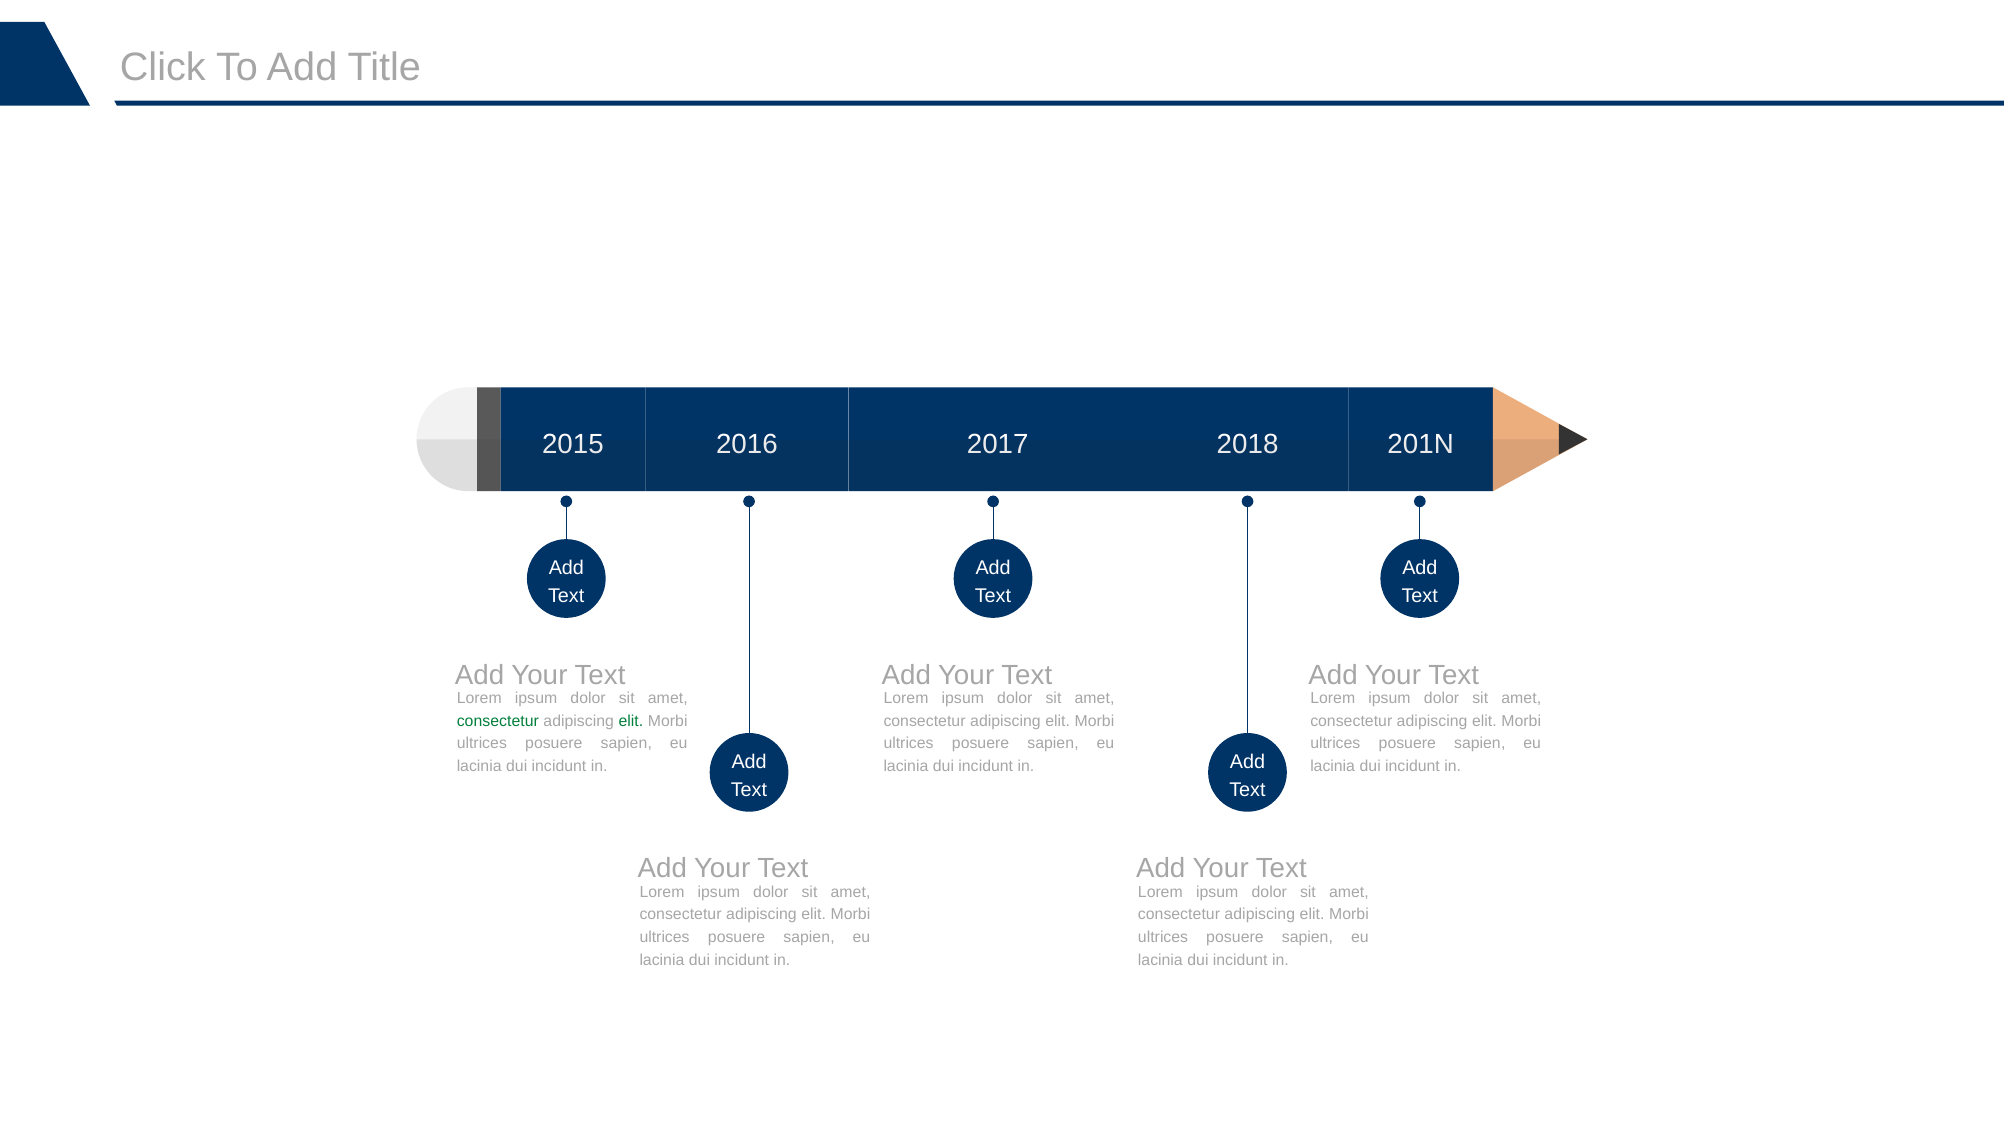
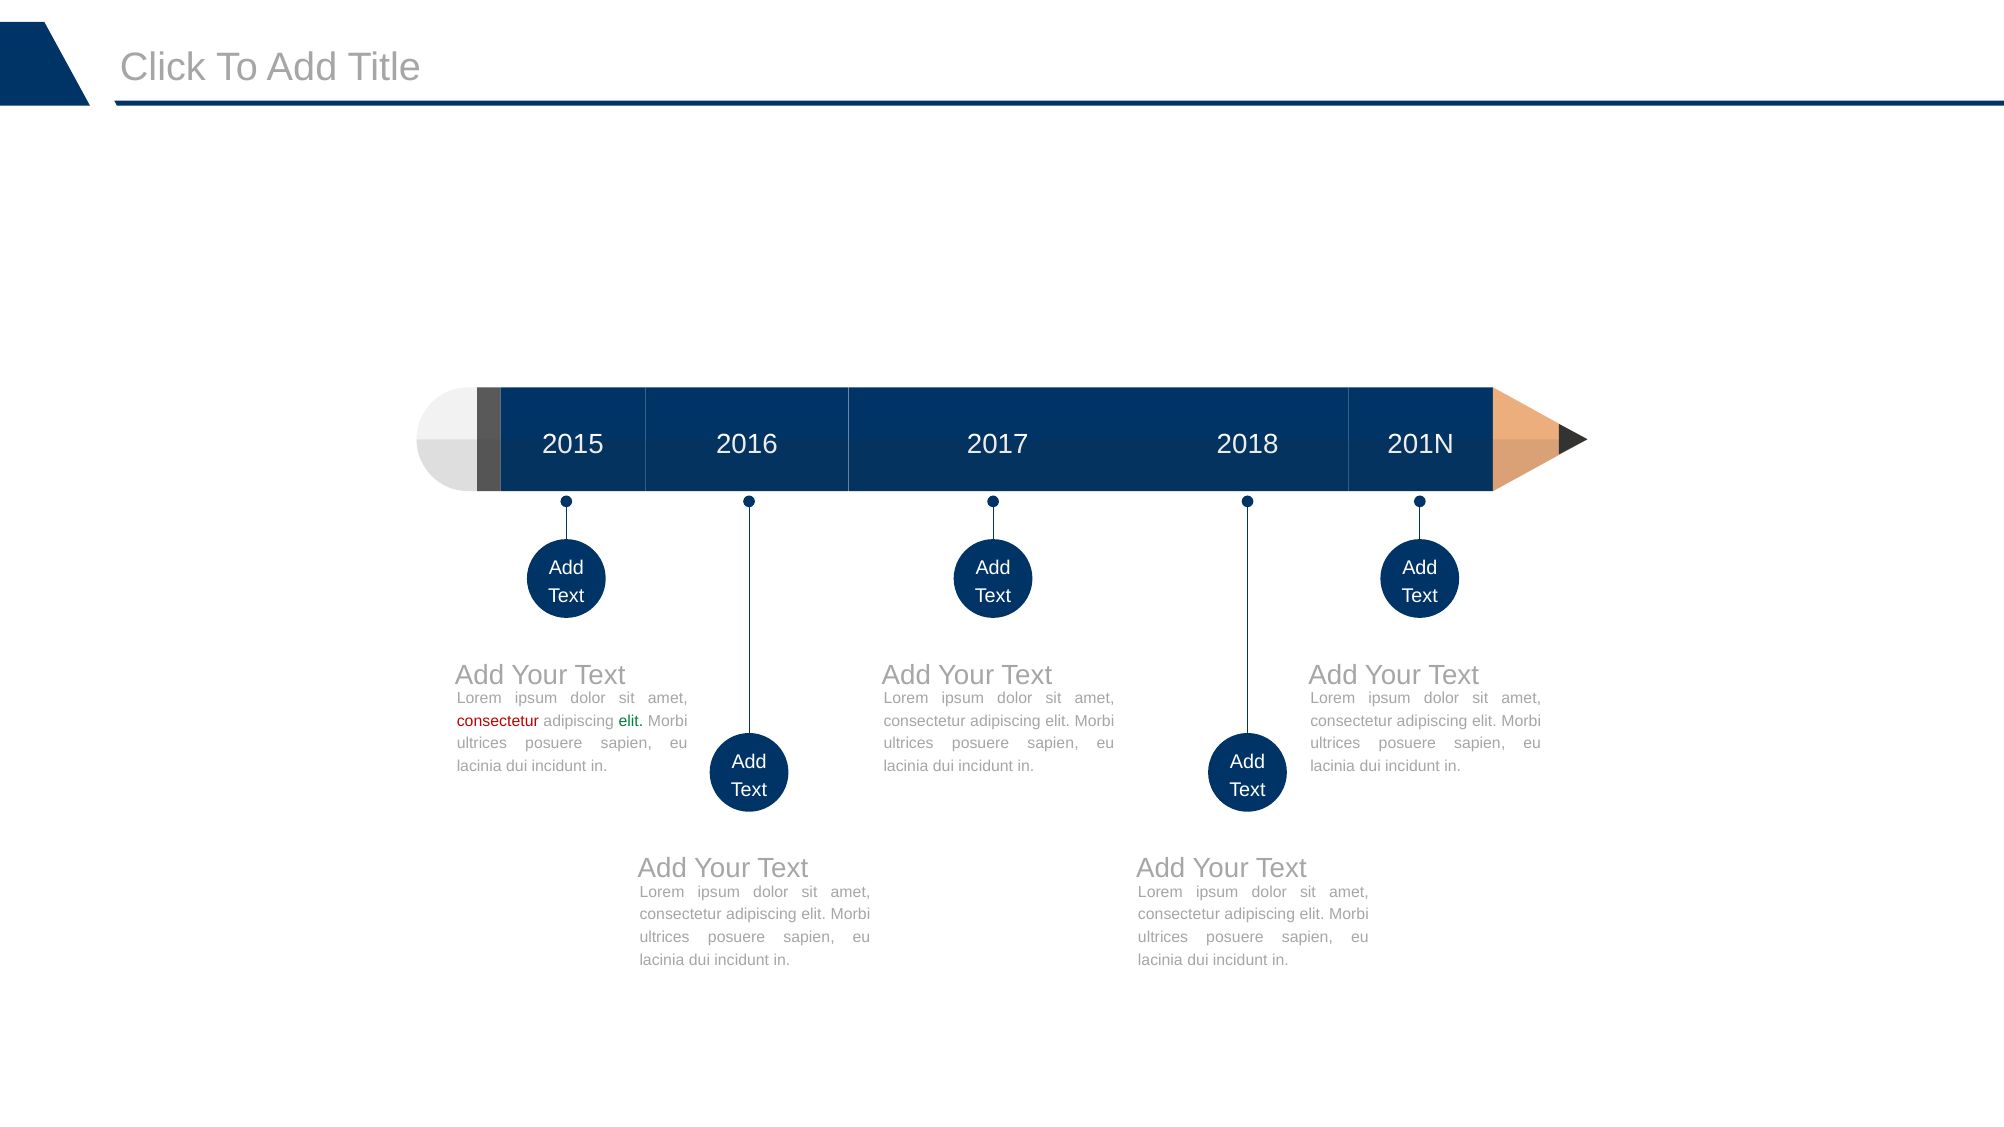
consectetur colour: green -> red (498, 721)
